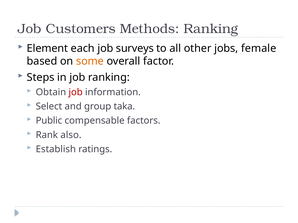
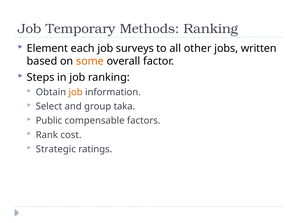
Customers: Customers -> Temporary (81, 29)
female: female -> written (259, 48)
job colour: red -> orange (76, 92)
also: also -> cost (71, 135)
Establish: Establish -> Strategic (56, 149)
